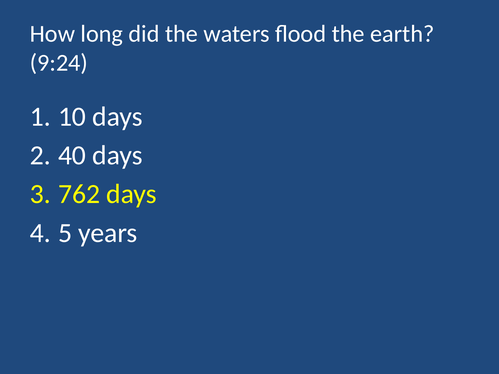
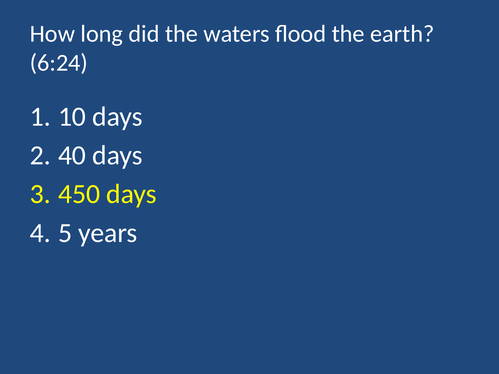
9:24: 9:24 -> 6:24 (59, 63)
762: 762 -> 450 (79, 194)
